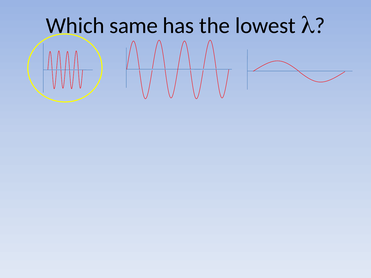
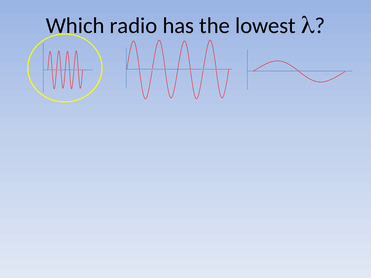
same: same -> radio (133, 26)
